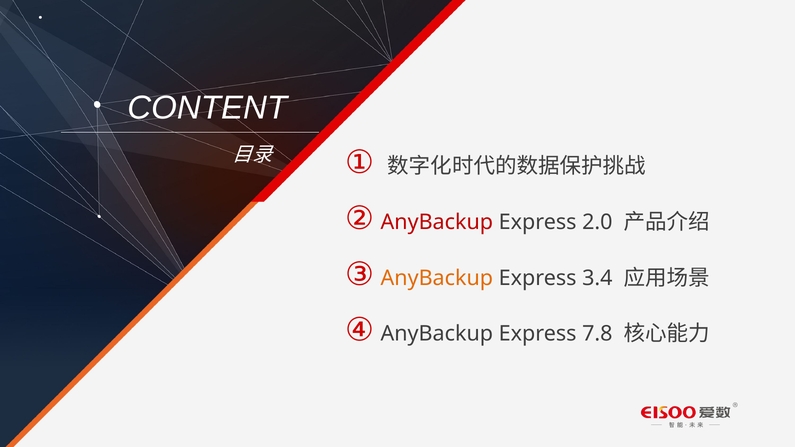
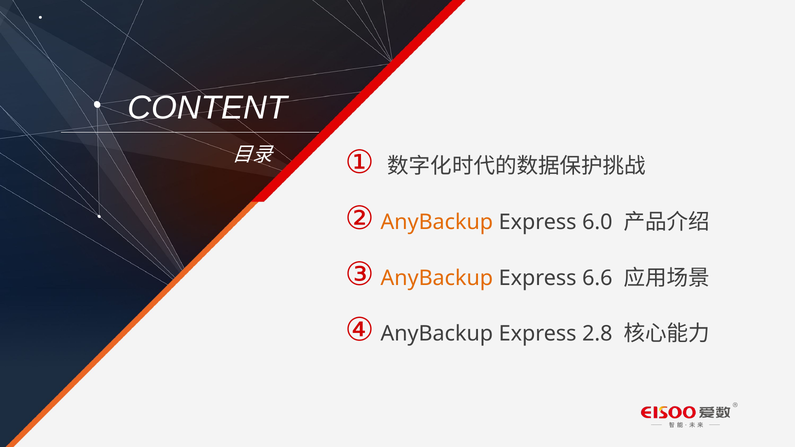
AnyBackup colour: red -> orange (437, 222)
2.0: 2.0 -> 6.0 (597, 222)
3.4: 3.4 -> 6.6 (597, 278)
7.8: 7.8 -> 2.8 (597, 334)
